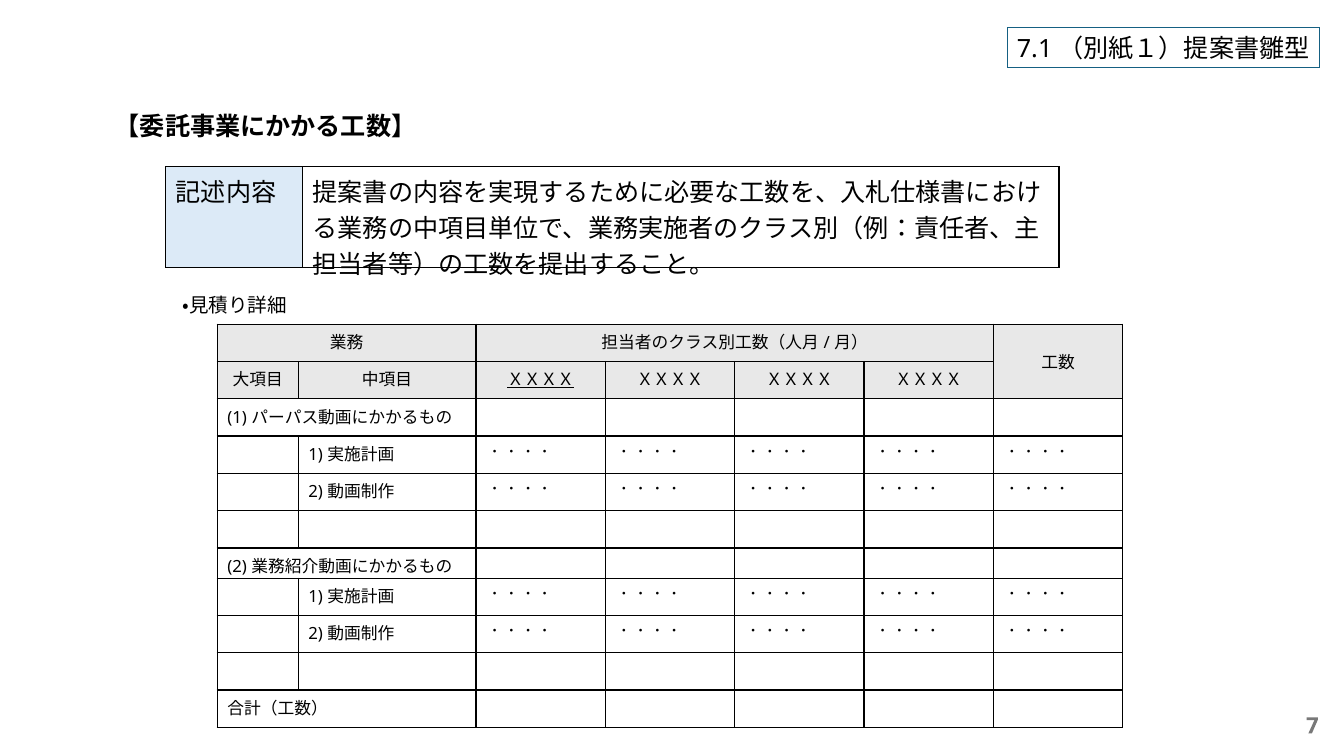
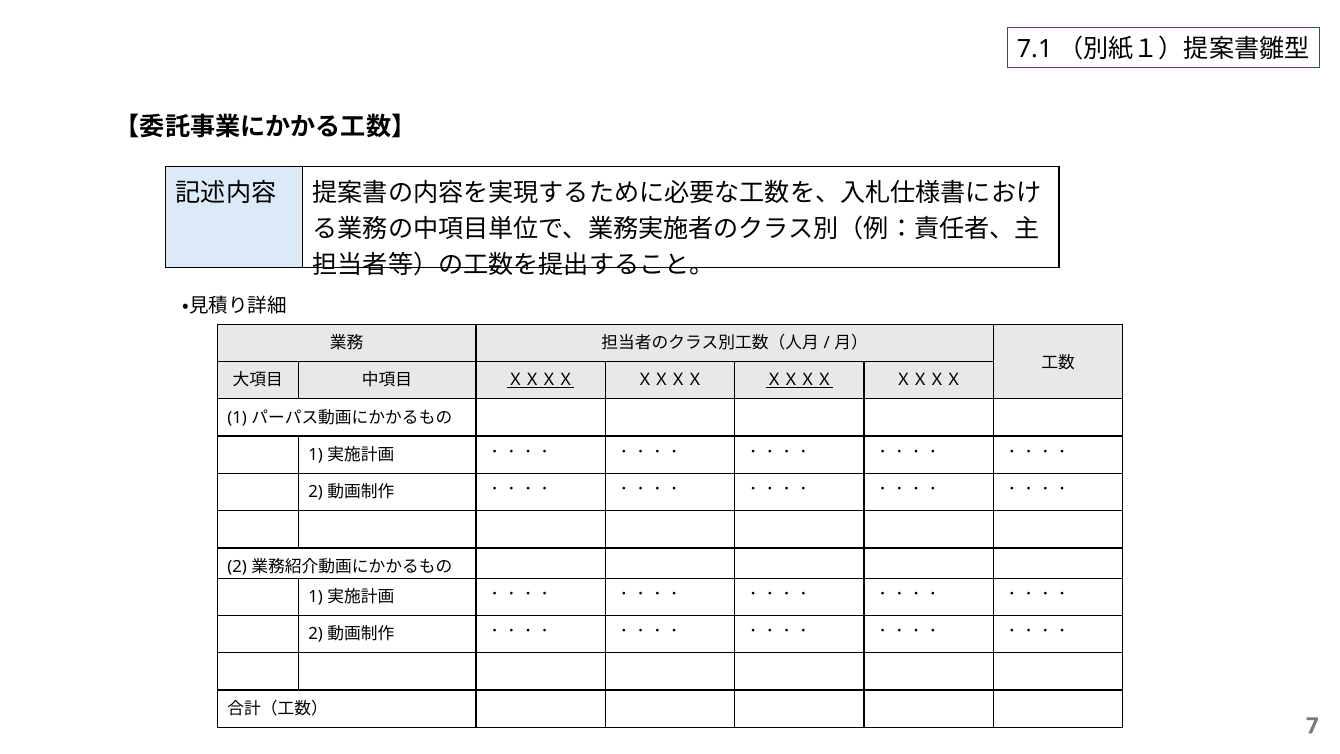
ＸＸＸＸ underline: none -> present (799, 380)
